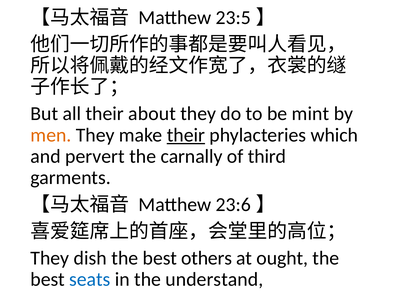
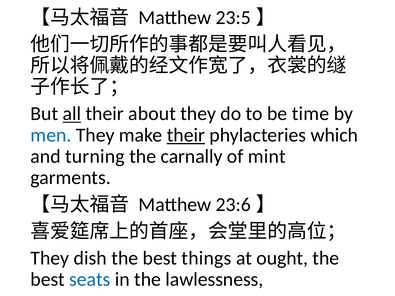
all underline: none -> present (72, 114)
mint: mint -> time (310, 114)
men colour: orange -> blue (51, 135)
pervert: pervert -> turning (95, 157)
third: third -> mint (267, 157)
others: others -> things (206, 258)
understand: understand -> lawlessness (214, 280)
